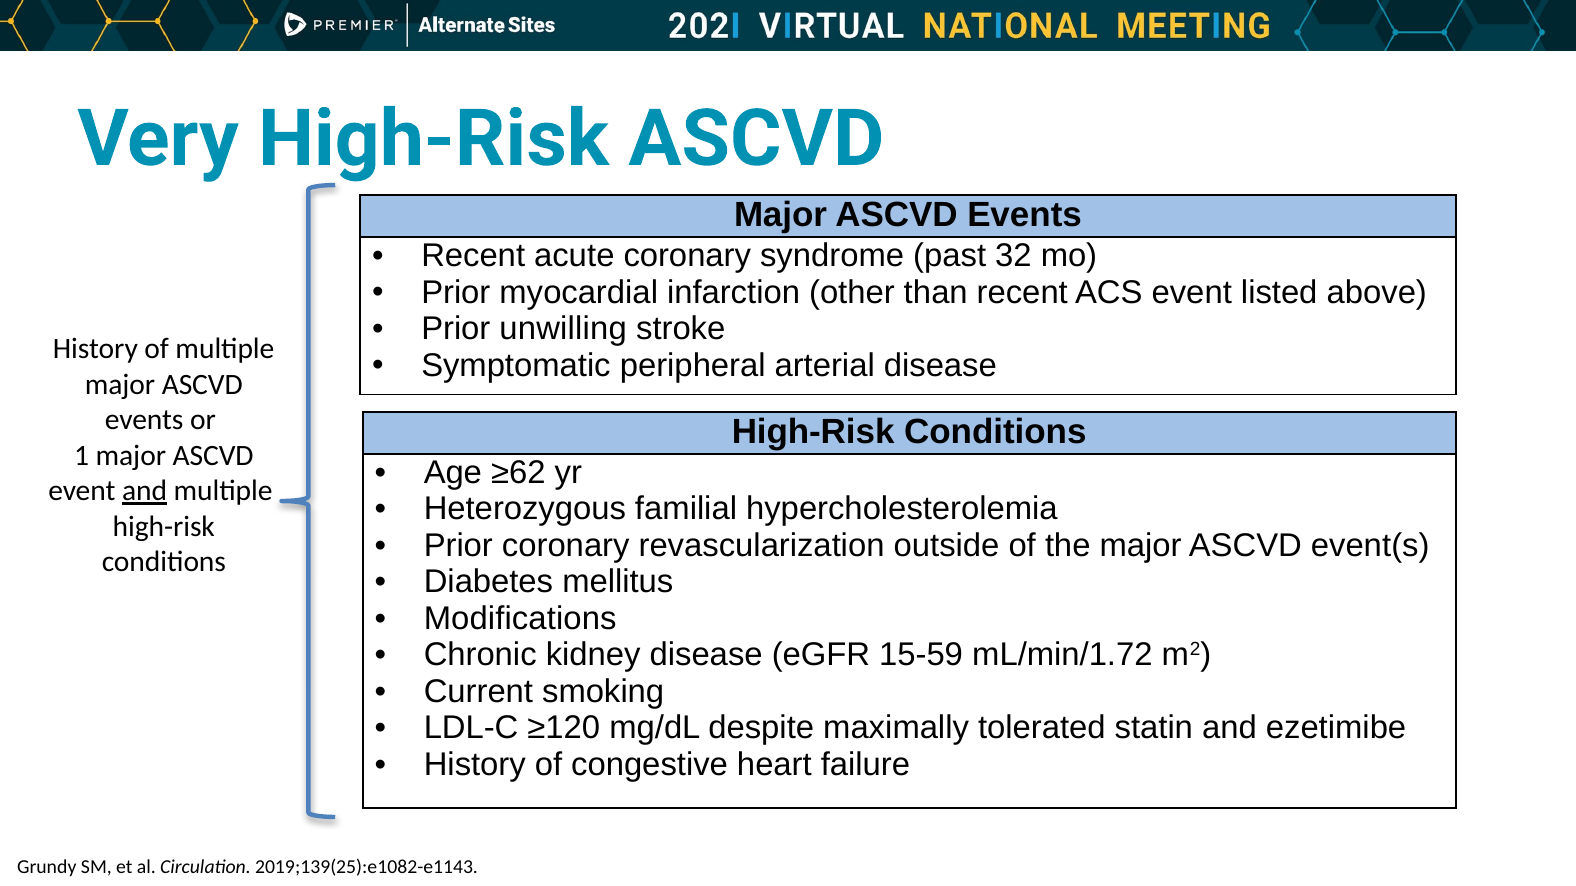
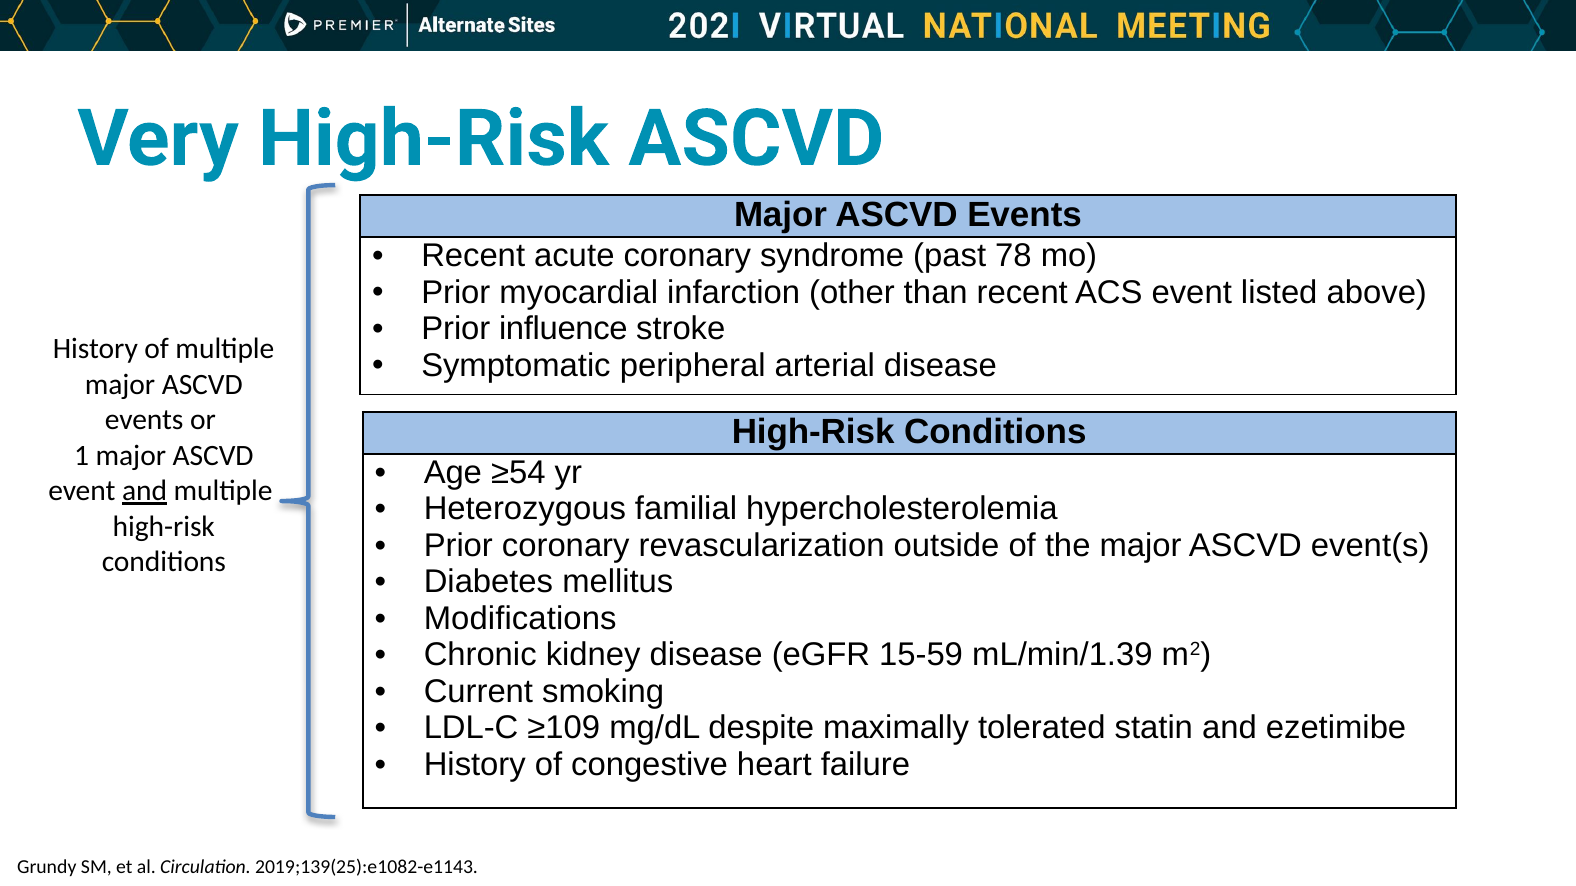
32: 32 -> 78 (1013, 256)
unwilling: unwilling -> influence (563, 329)
≥62: ≥62 -> ≥54 (518, 473)
mL/min/1.72: mL/min/1.72 -> mL/min/1.39 (1062, 655)
≥120: ≥120 -> ≥109 (564, 728)
